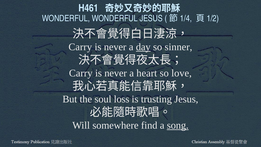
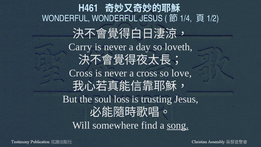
day underline: present -> none (143, 47)
sinner: sinner -> loveth (178, 47)
Carry: Carry -> Cross (81, 73)
a heart: heart -> cross (147, 73)
